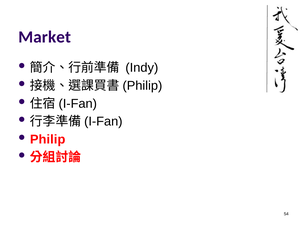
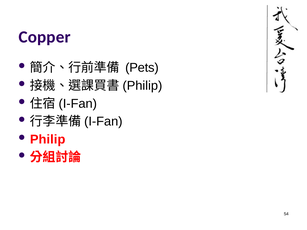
Market: Market -> Copper (45, 37)
Indy: Indy -> Pets (142, 68)
